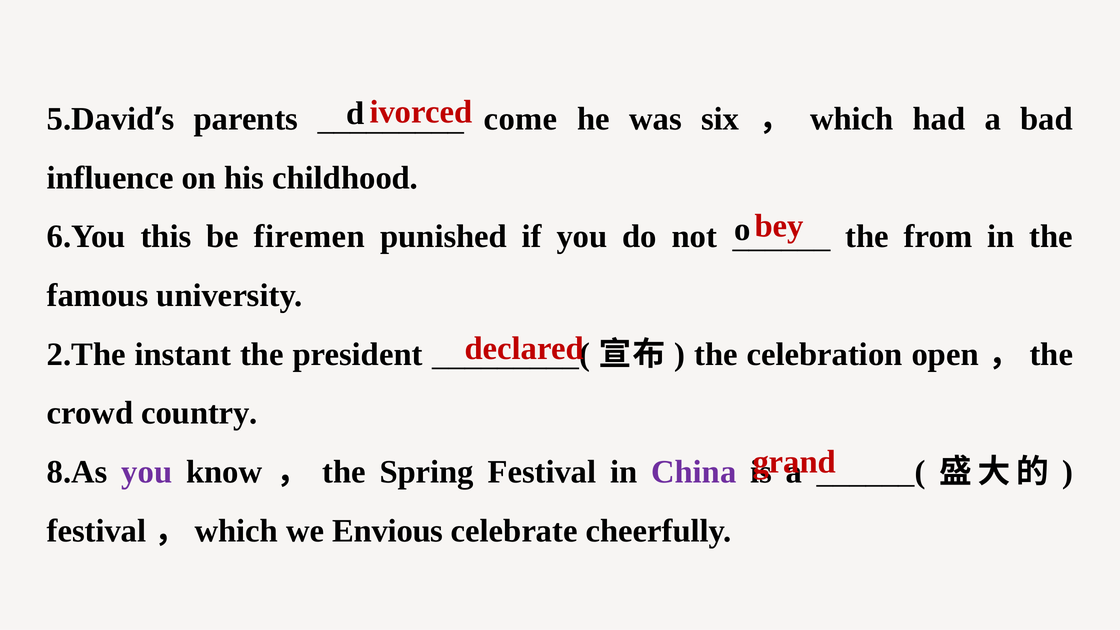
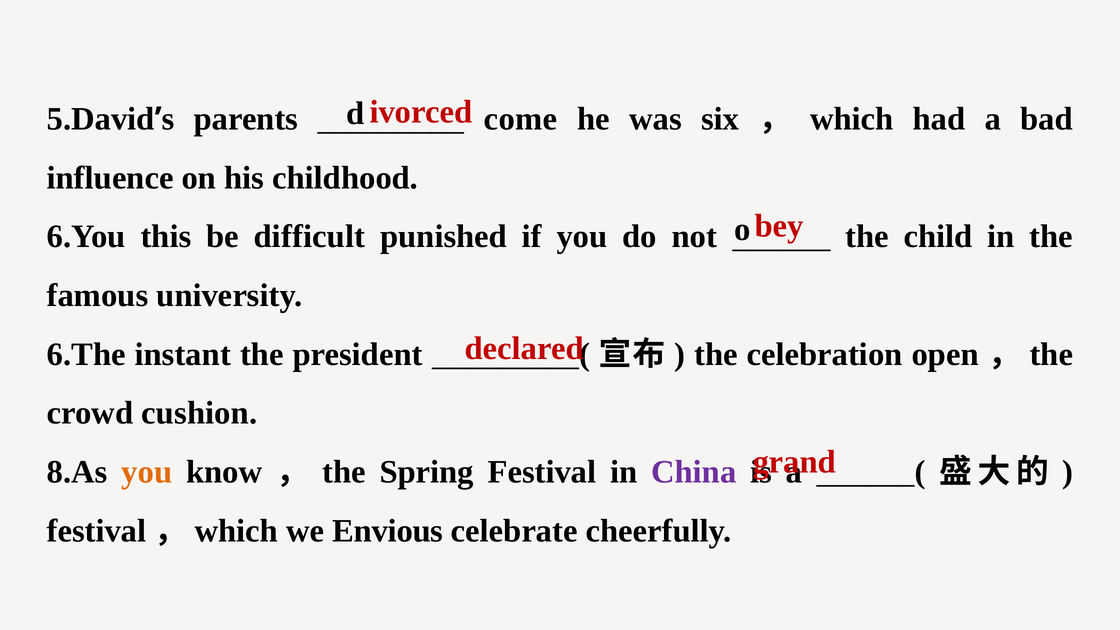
firemen: firemen -> difficult (309, 237)
from: from -> child (938, 237)
2.The: 2.The -> 6.The (86, 354)
country: country -> cushion (199, 413)
you colour: purple -> orange (147, 472)
